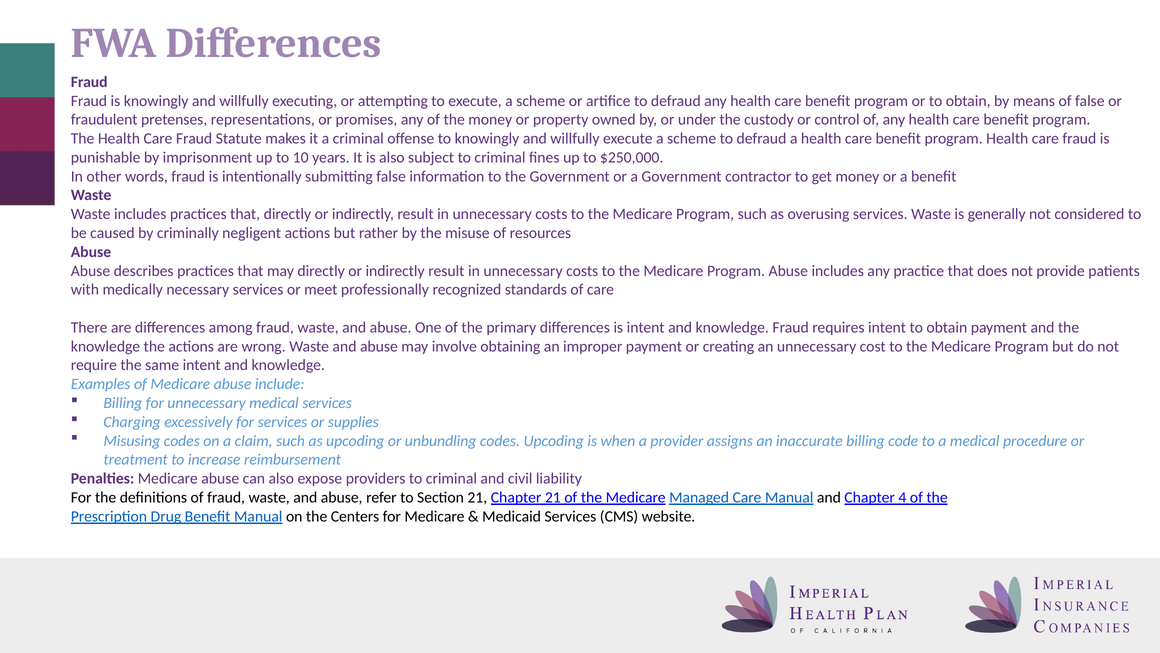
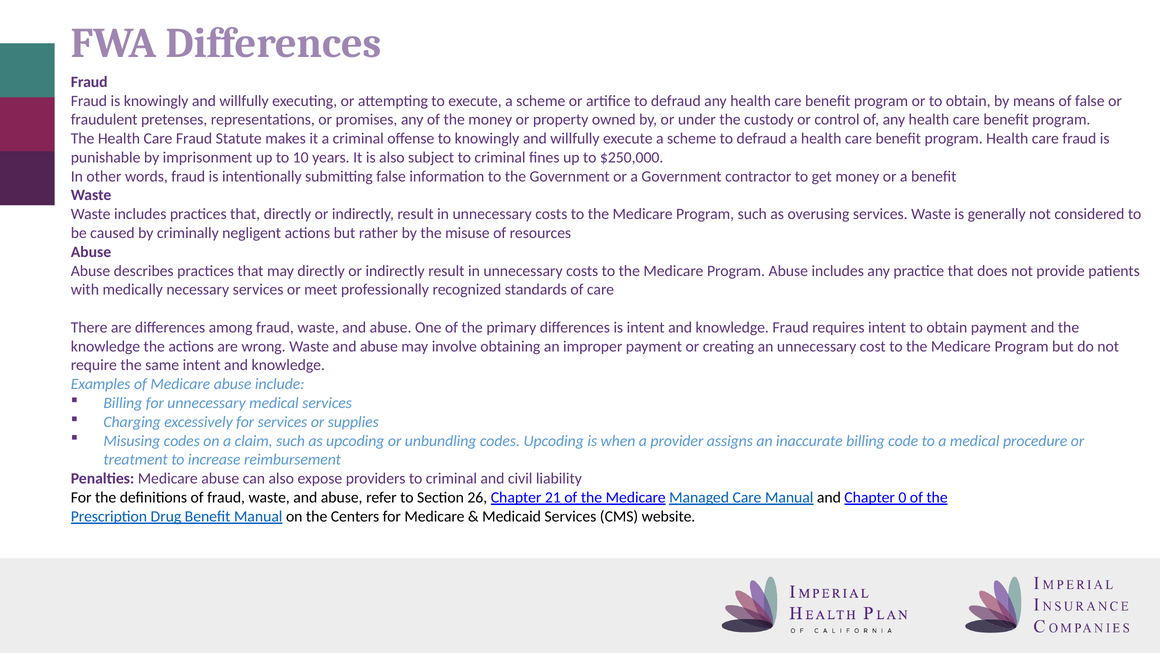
Section 21: 21 -> 26 (477, 497)
4: 4 -> 0 (902, 497)
